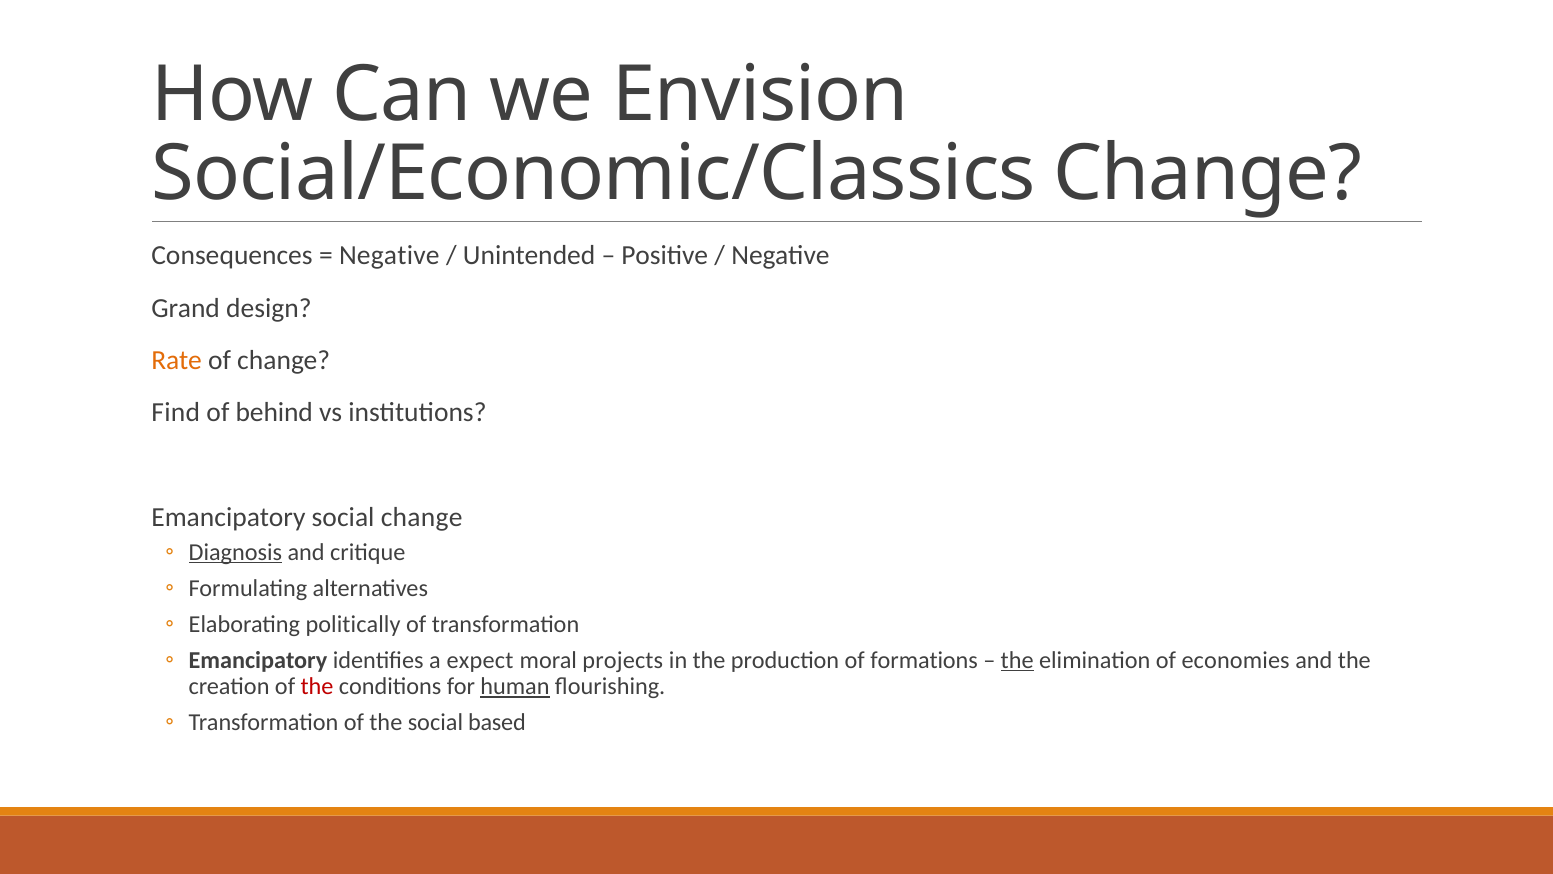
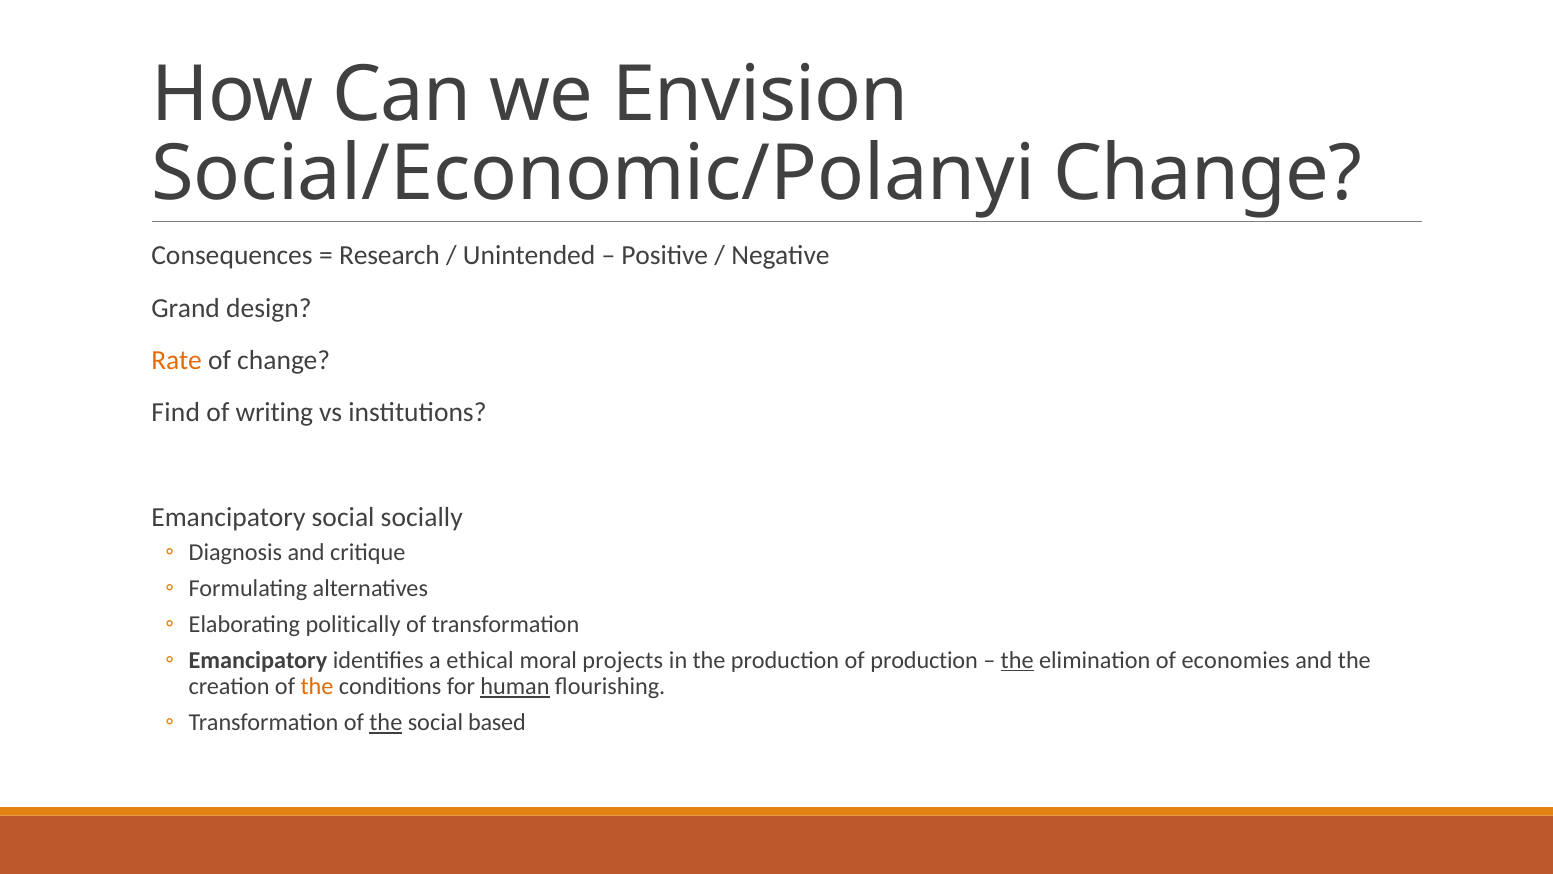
Social/Economic/Classics: Social/Economic/Classics -> Social/Economic/Polanyi (593, 174)
Negative: Negative -> Research (389, 256)
behind: behind -> writing (274, 413)
social change: change -> socially (422, 517)
Diagnosis underline: present -> none (235, 552)
expect: expect -> ethical (480, 660)
of formations: formations -> production (924, 660)
the colour: red -> orange (317, 686)
the underline: none -> present (386, 722)
